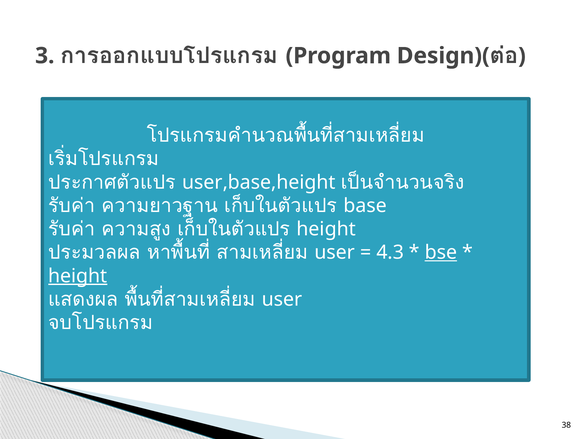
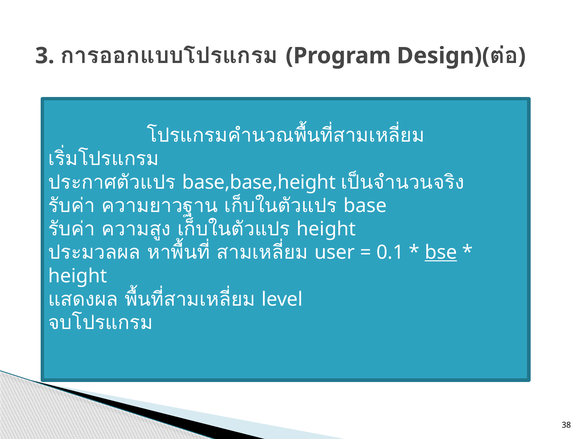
user,base,height: user,base,height -> base,base,height (259, 182)
4.3: 4.3 -> 0.1 (390, 252)
height underline: present -> none (78, 276)
user: user -> level (282, 299)
